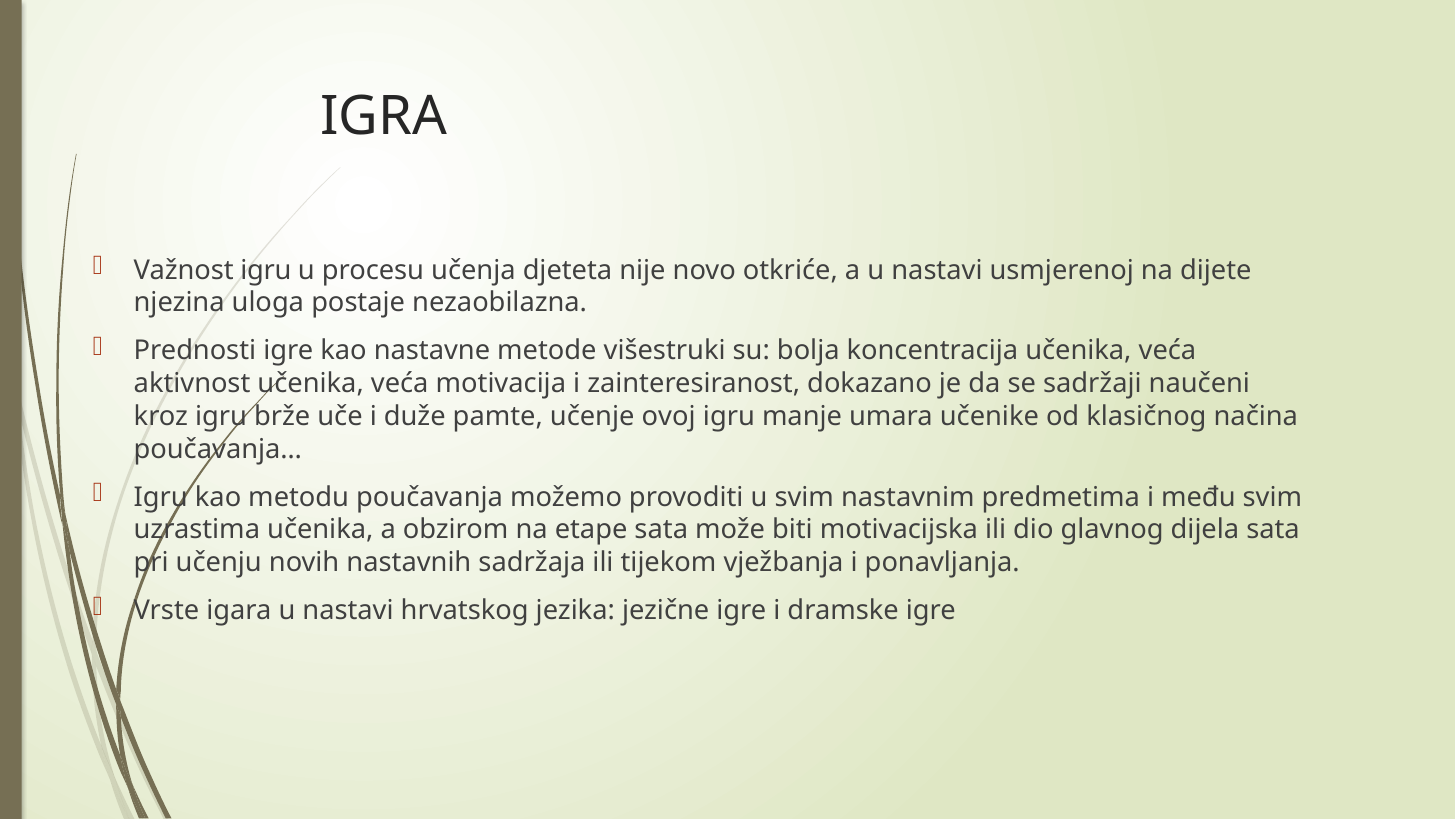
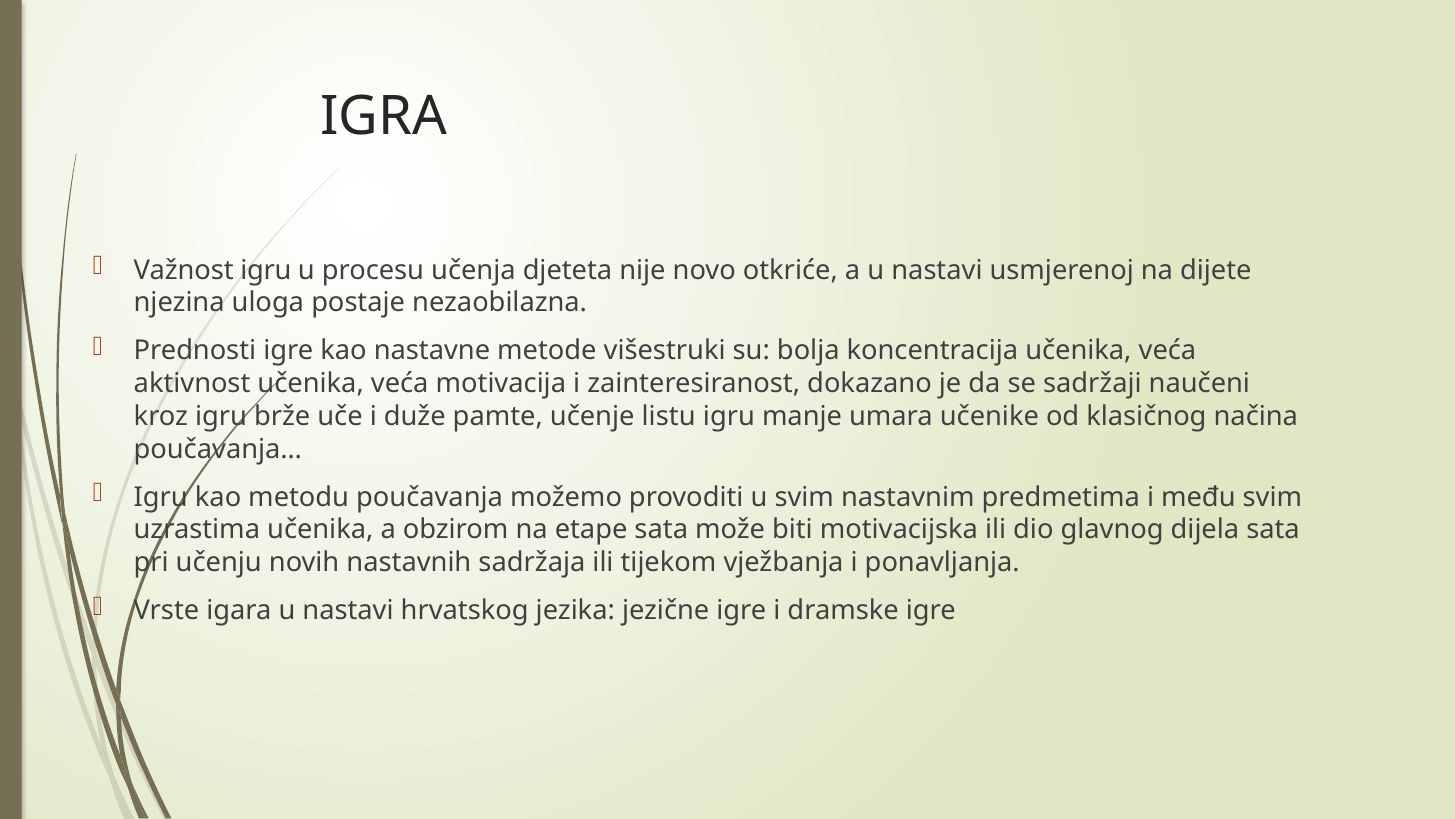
ovoj: ovoj -> listu (669, 416)
